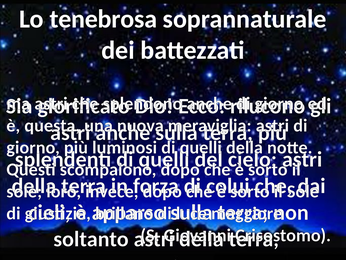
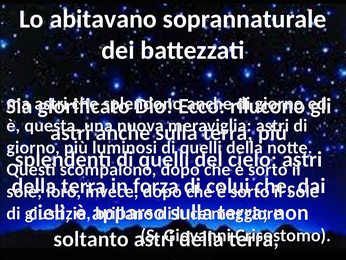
tenebrosa: tenebrosa -> abitavano (103, 19)
